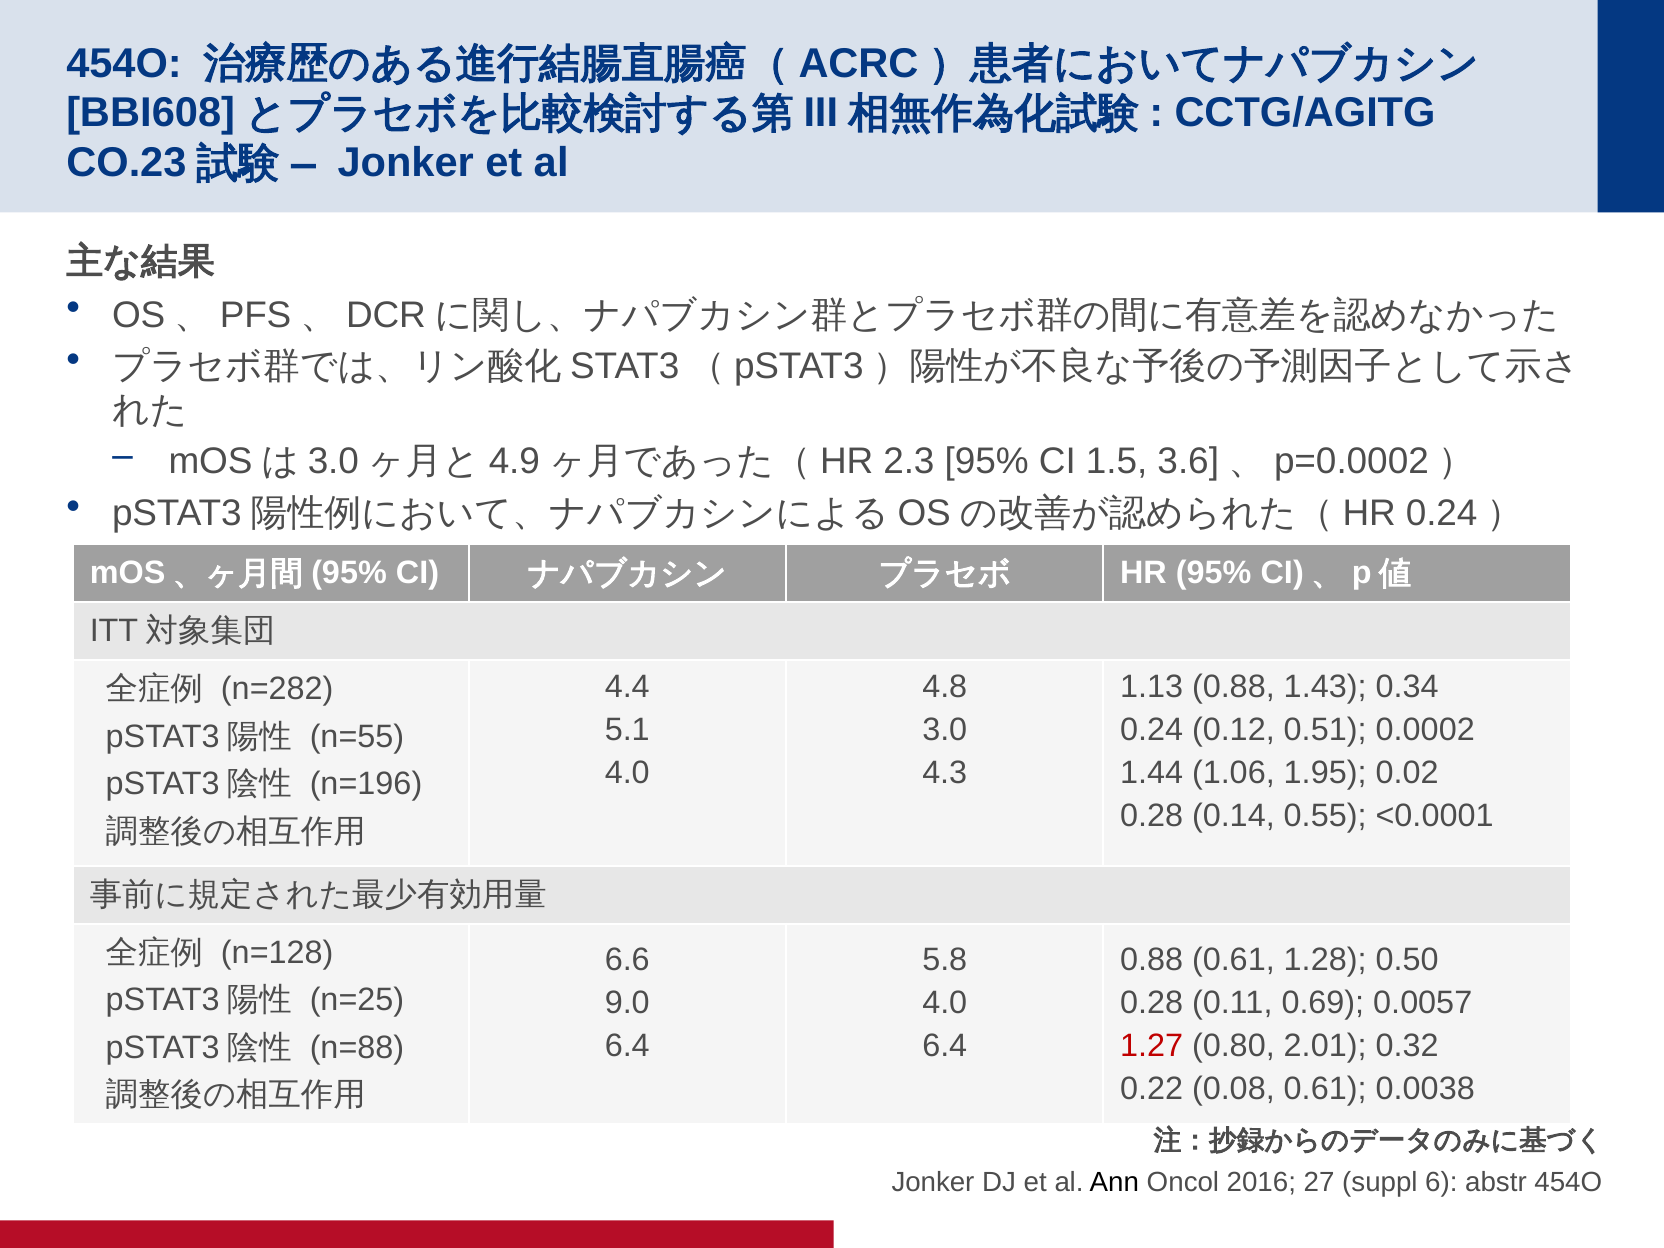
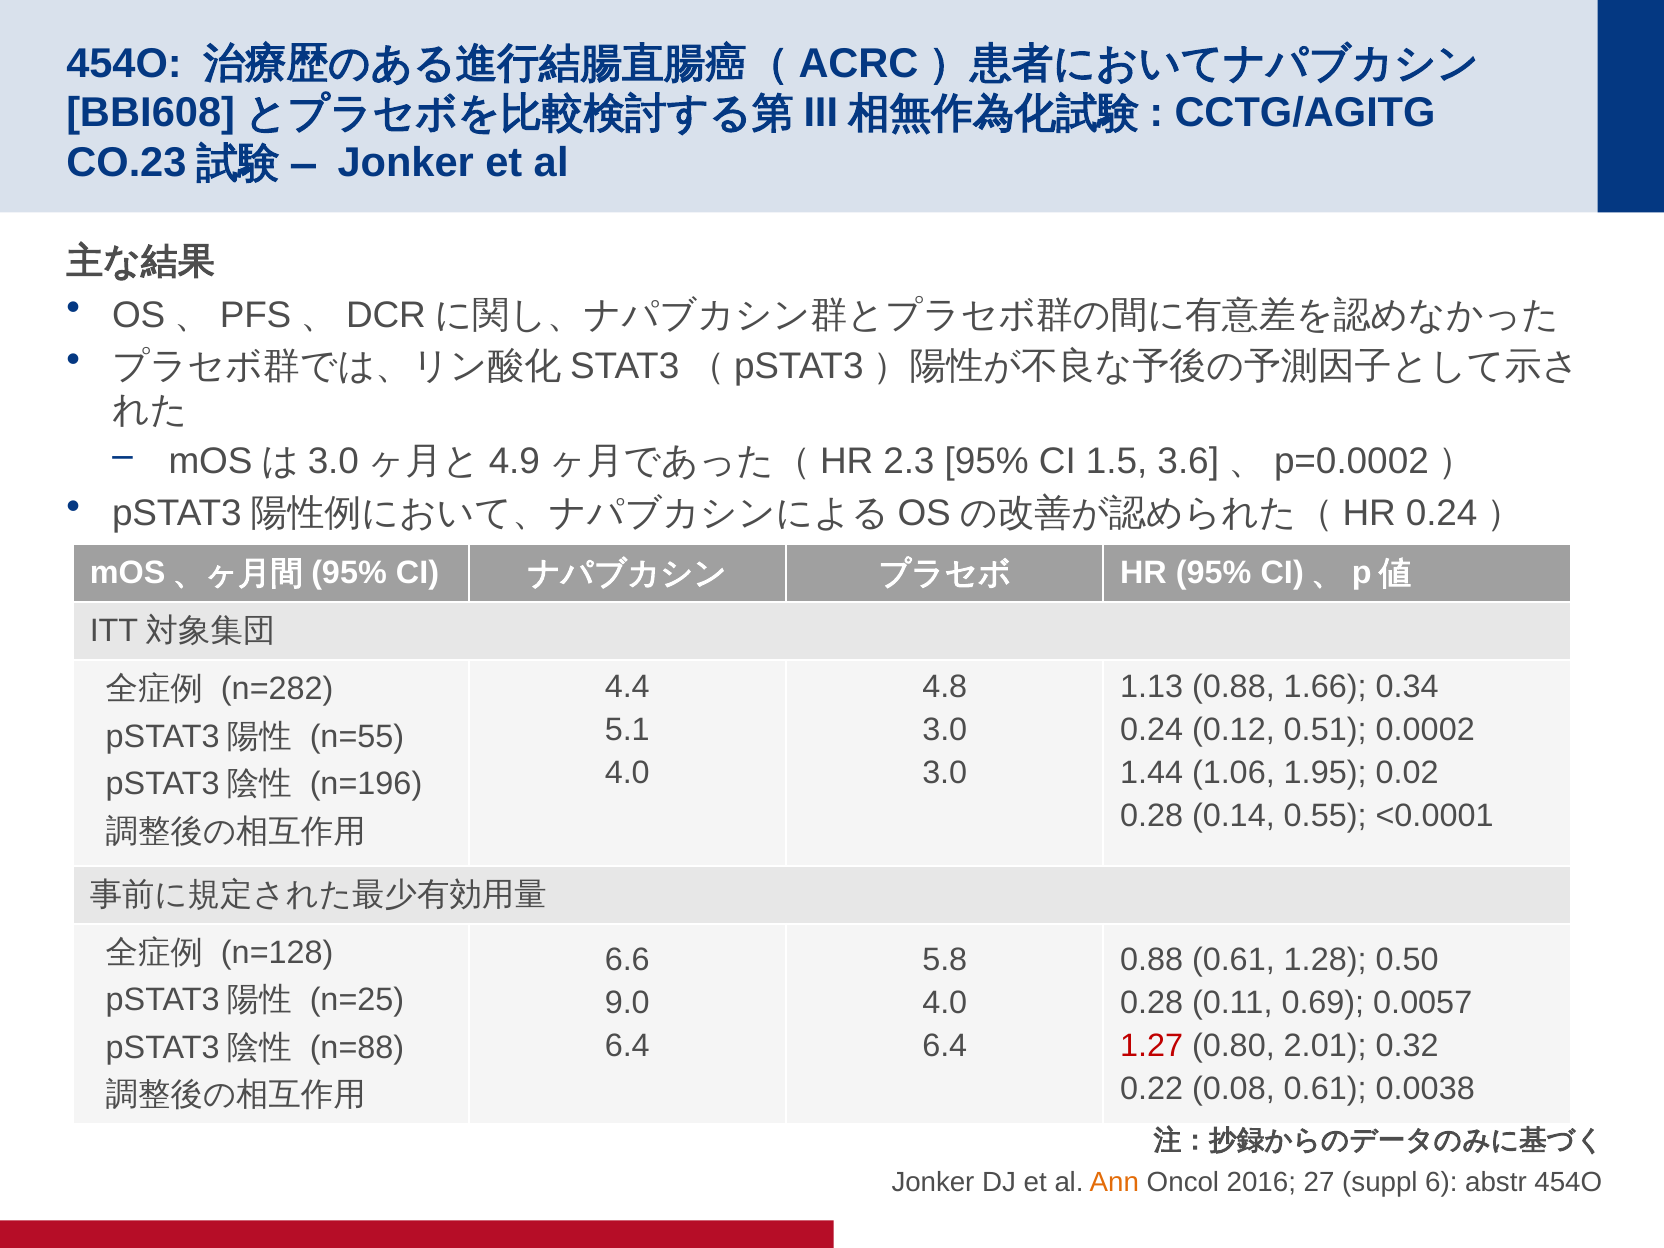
1.43: 1.43 -> 1.66 (1325, 687)
4.3: 4.3 -> 3.0 (945, 773)
Ann colour: black -> orange (1114, 1183)
